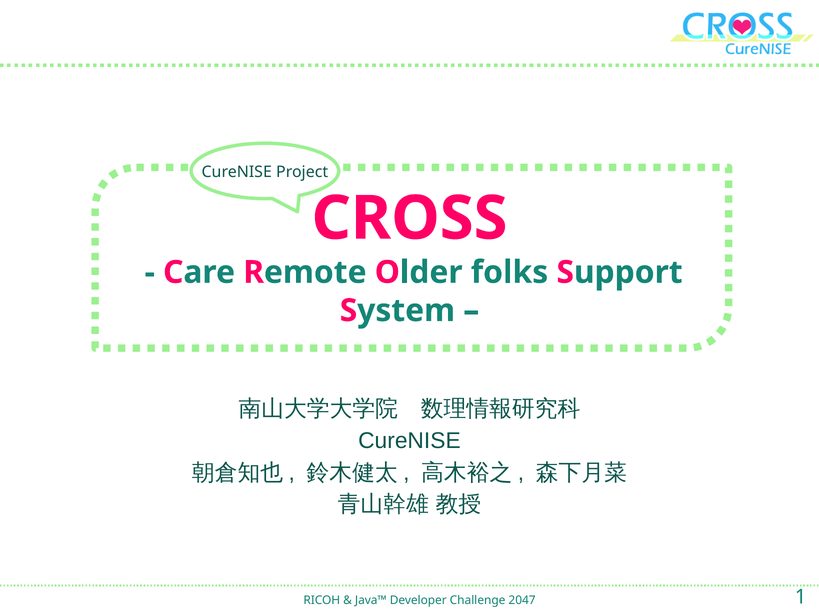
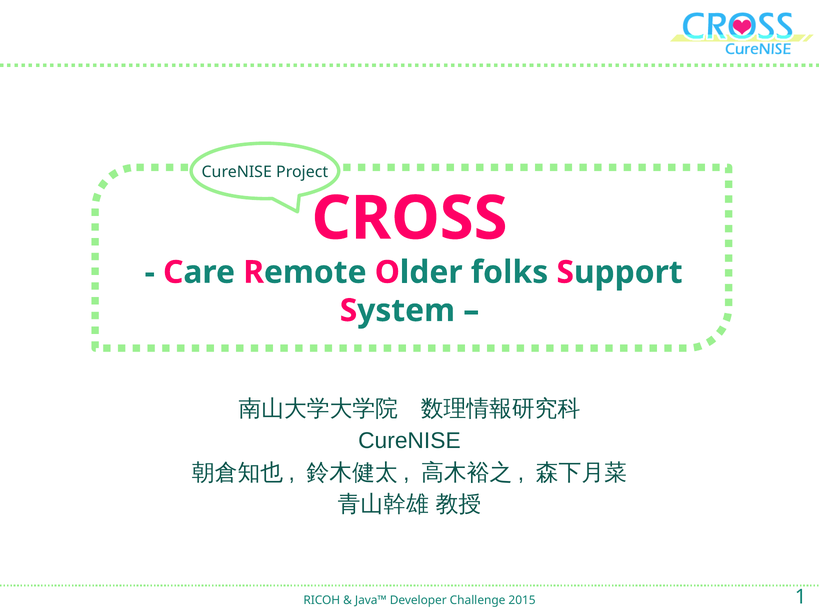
2047: 2047 -> 2015 (522, 600)
